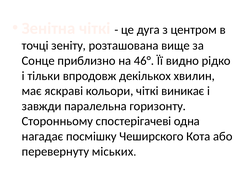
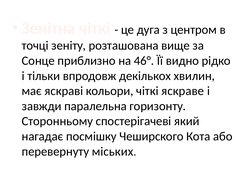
виникає: виникає -> яскраве (183, 91)
одна: одна -> який (187, 121)
